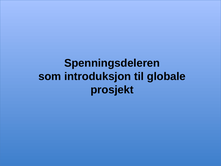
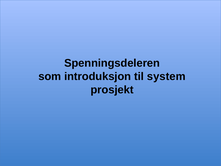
globale: globale -> system (166, 76)
